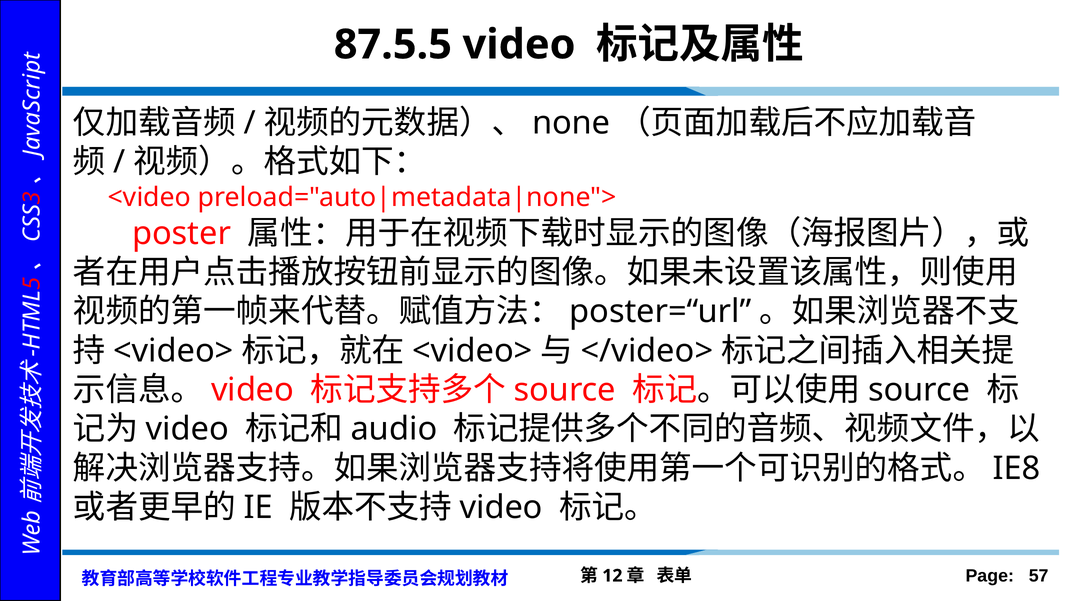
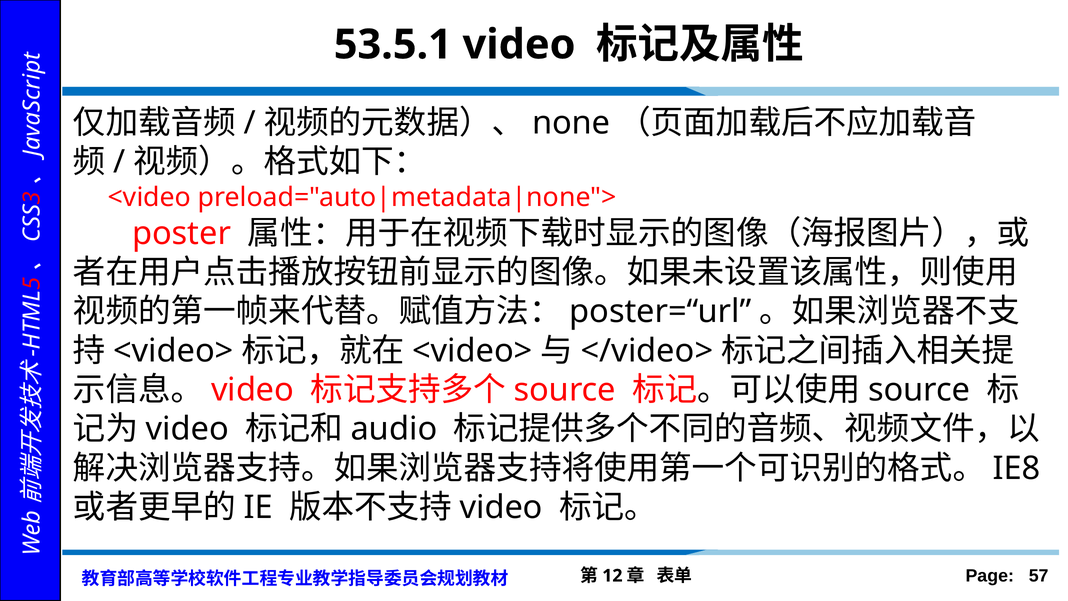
87.5.5: 87.5.5 -> 53.5.1 (393, 45)
